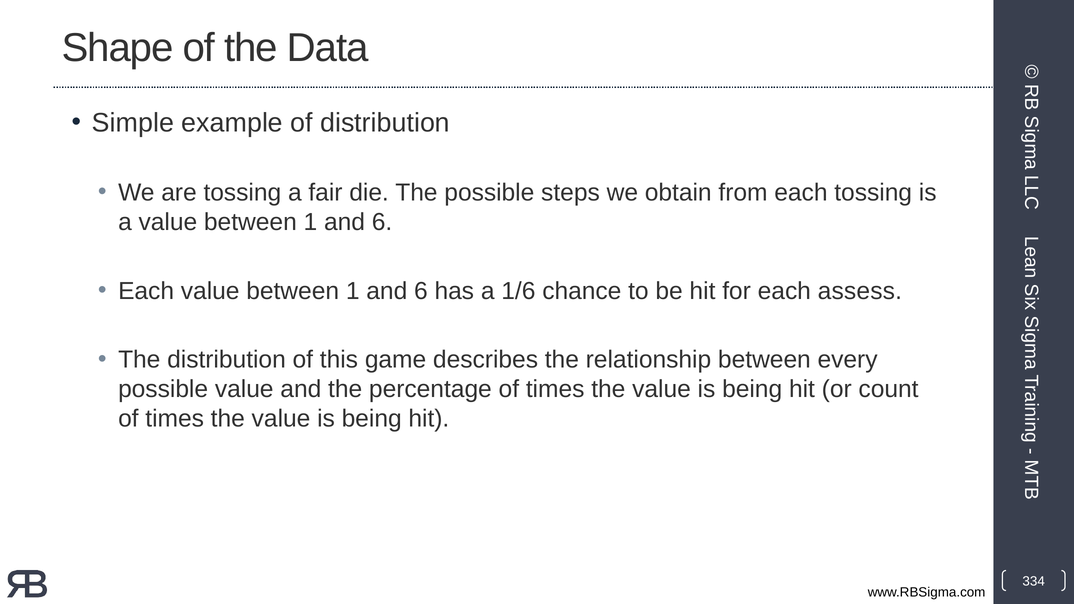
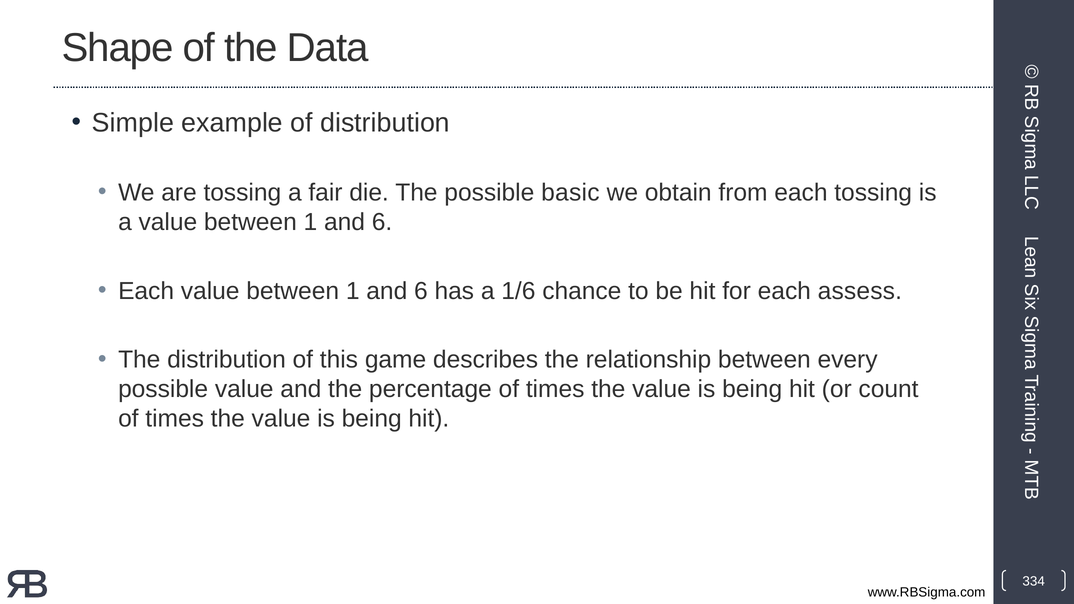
steps: steps -> basic (570, 193)
